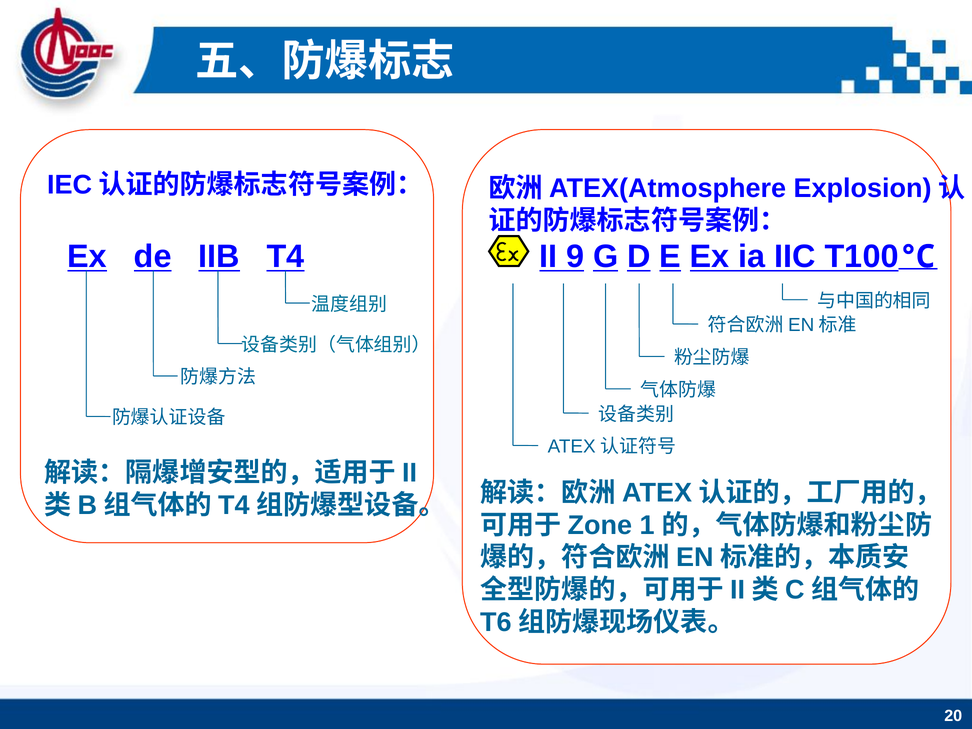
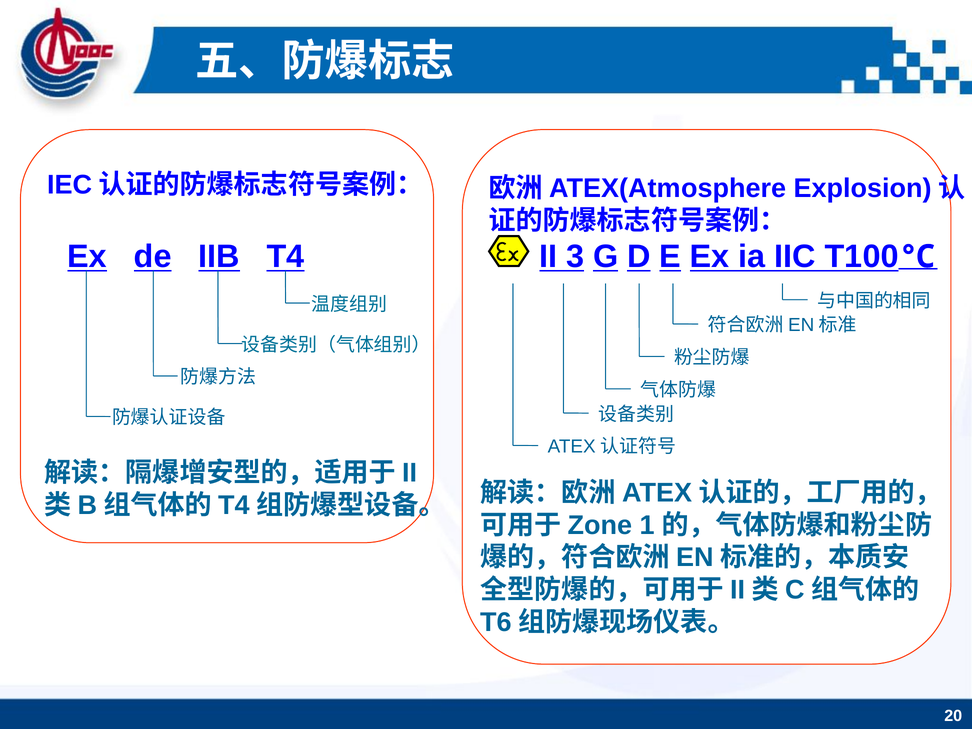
9: 9 -> 3 (575, 257)
